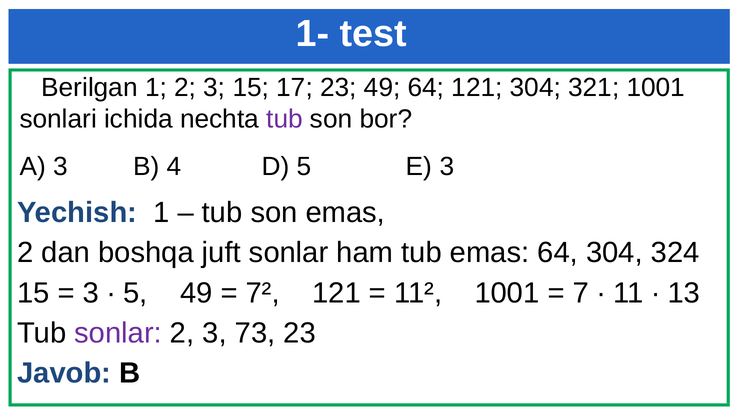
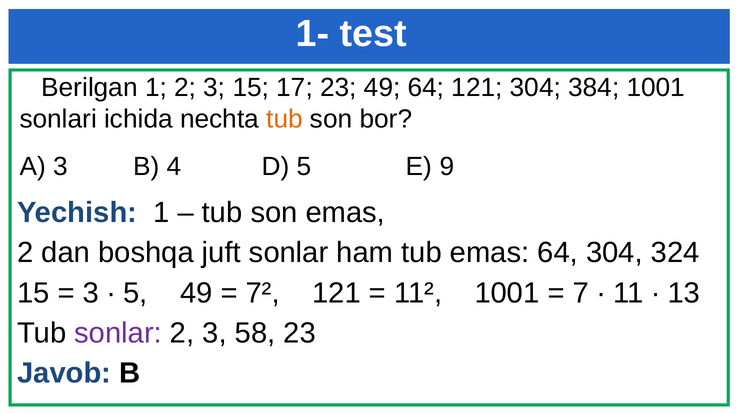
321: 321 -> 384 (594, 88)
tub colour: purple -> orange (284, 119)
E 3: 3 -> 9 (447, 166)
73: 73 -> 58 (255, 333)
